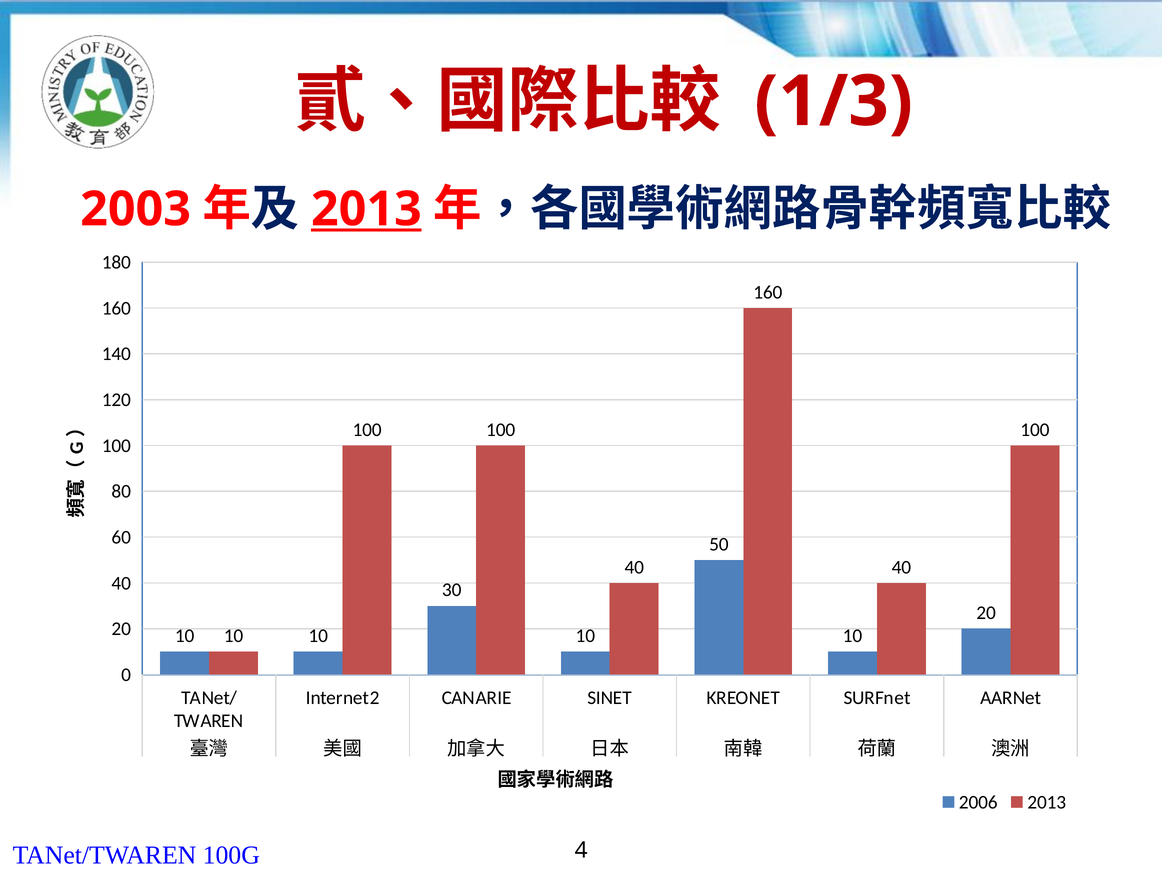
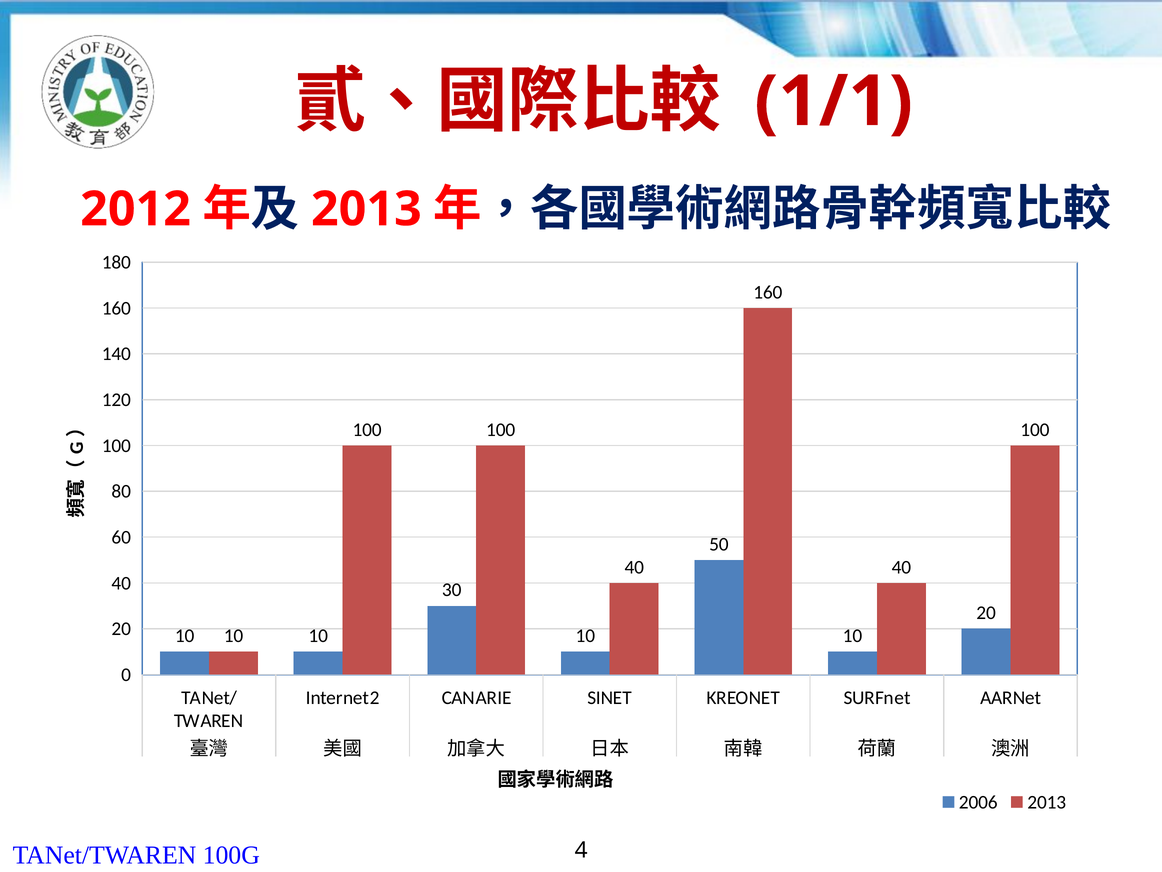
1/3: 1/3 -> 1/1 (834, 102)
2003: 2003 -> 2012 (136, 209)
2013 underline: present -> none (366, 209)
